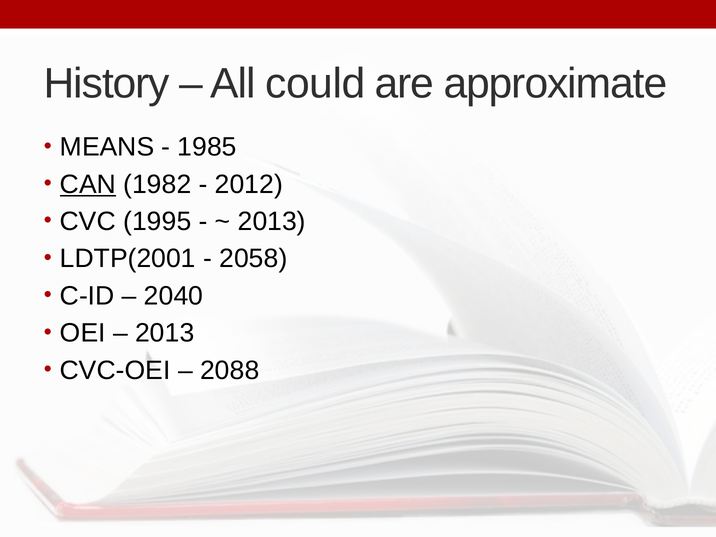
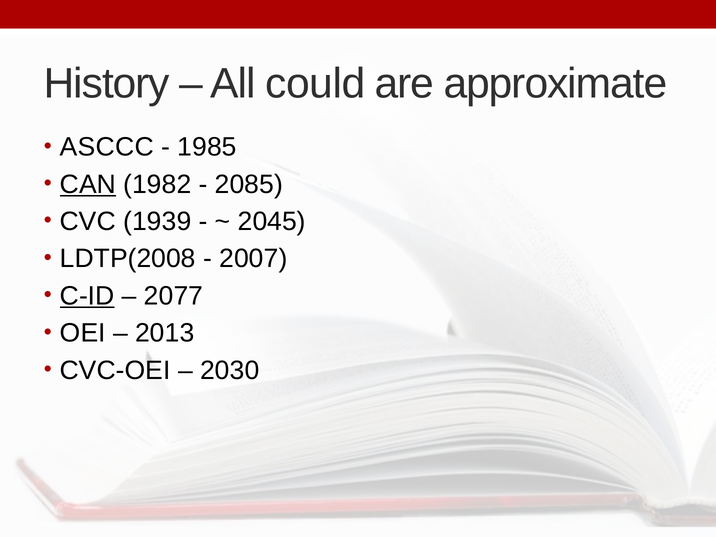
MEANS: MEANS -> ASCCC (107, 147)
2012: 2012 -> 2085 (249, 184)
1995: 1995 -> 1939 (157, 222)
2013: 2013 -> 2045 (272, 222)
LDTP(2001: LDTP(2001 -> LDTP(2008 (128, 259)
2058: 2058 -> 2007 (253, 259)
C-ID underline: none -> present (87, 296)
2040: 2040 -> 2077 (174, 296)
2088: 2088 -> 2030 (230, 370)
